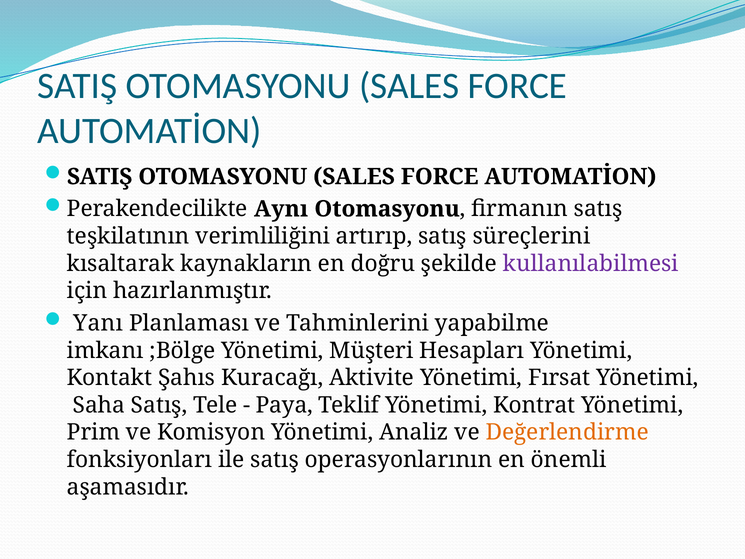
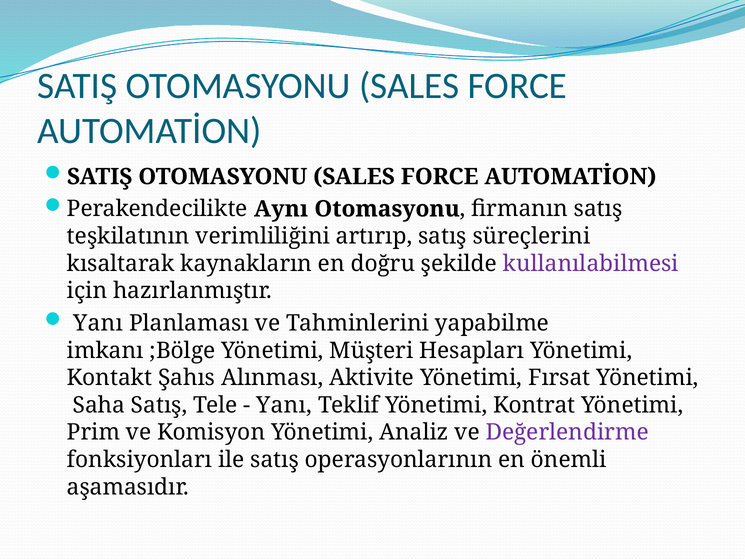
Kuracağı: Kuracağı -> Alınması (272, 378)
Paya: Paya -> Yanı (284, 405)
Değerlendirme colour: orange -> purple (567, 432)
